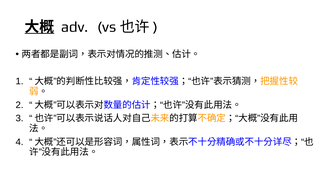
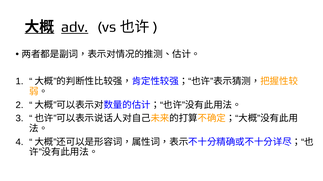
adv underline: none -> present (75, 27)
